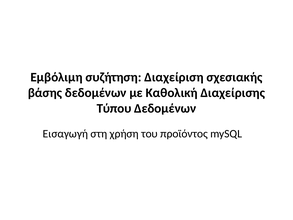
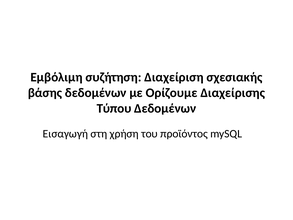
Καθολική: Καθολική -> Ορίζουμε (172, 93)
